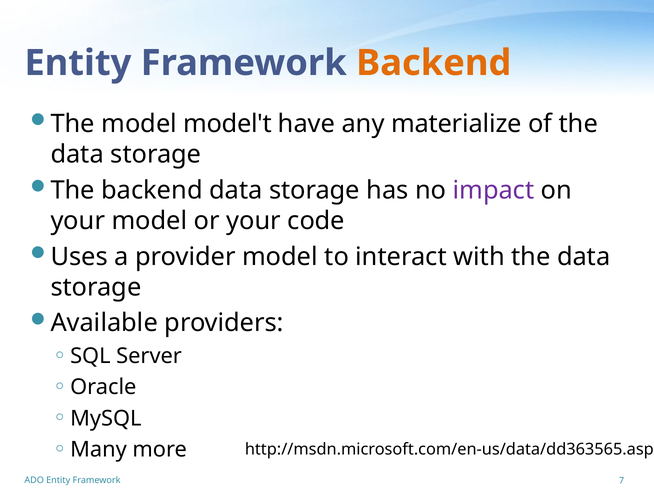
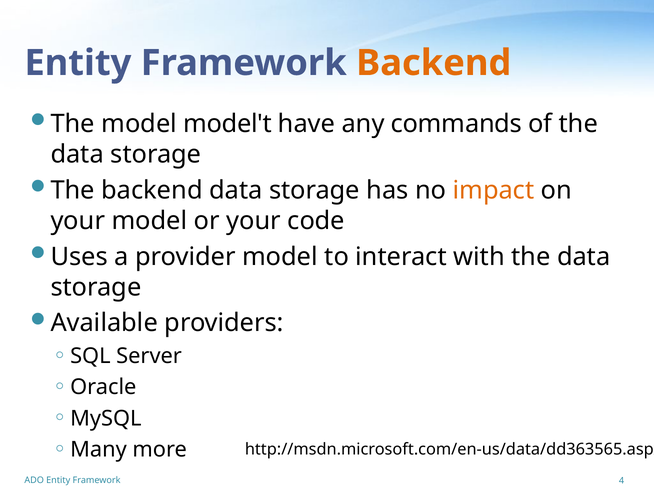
materialize: materialize -> commands (456, 124)
impact colour: purple -> orange (494, 190)
7: 7 -> 4 (621, 481)
